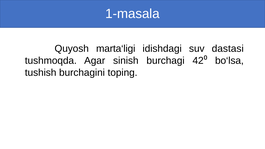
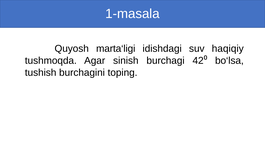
dastasi: dastasi -> haqiqiy (228, 49)
